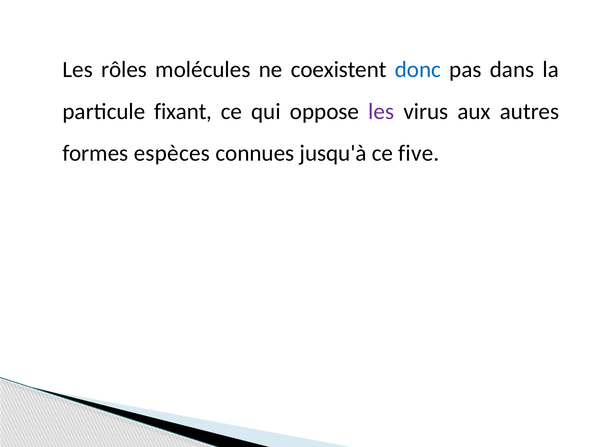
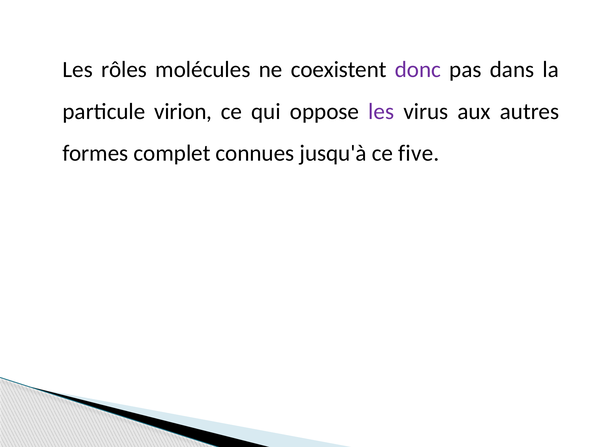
donc colour: blue -> purple (418, 70)
fixant: fixant -> virion (183, 111)
espèces: espèces -> complet (172, 153)
